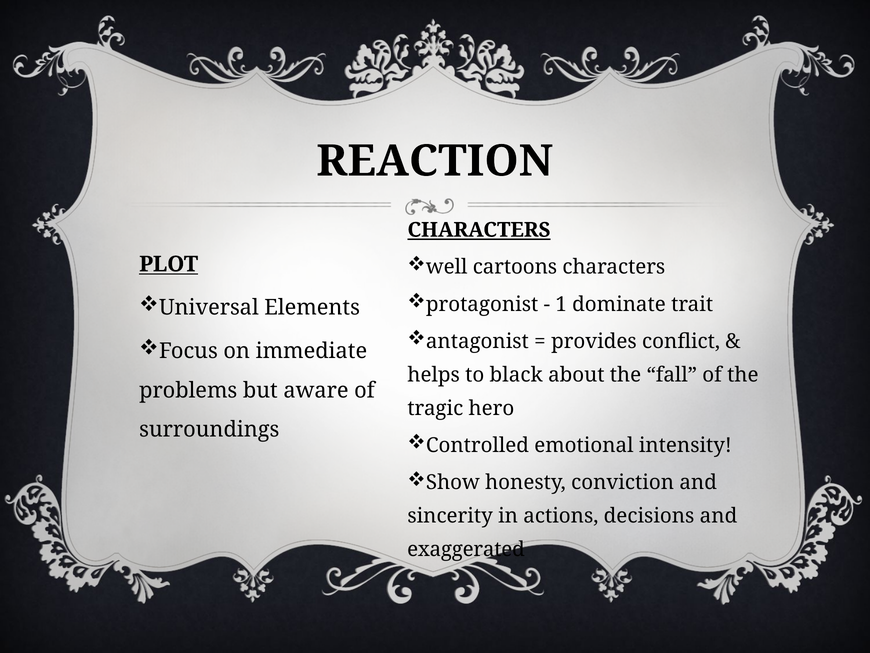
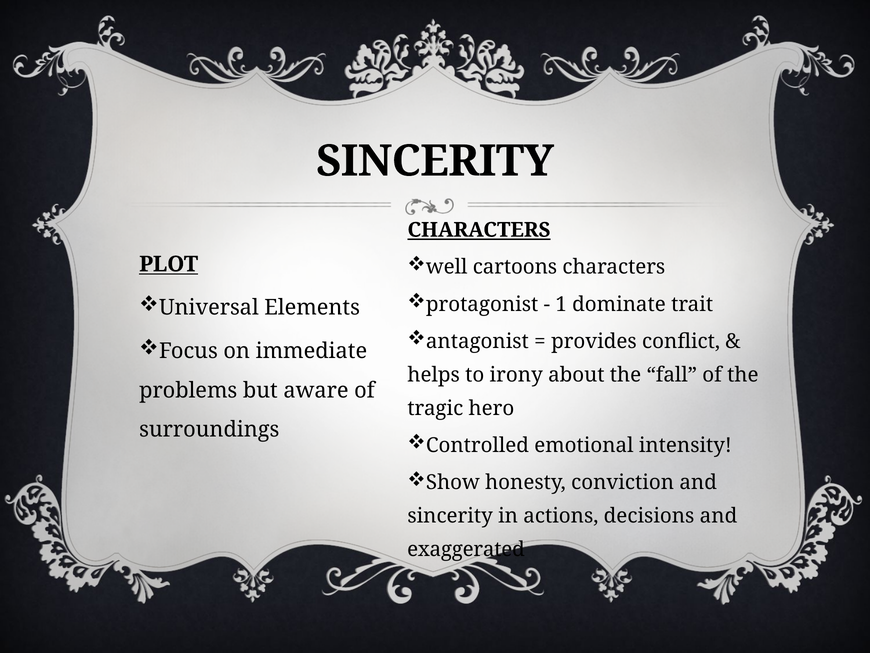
REACTION: REACTION -> SINCERITY (435, 161)
black: black -> irony (516, 375)
